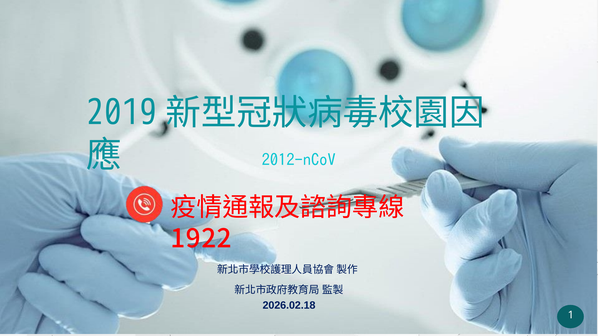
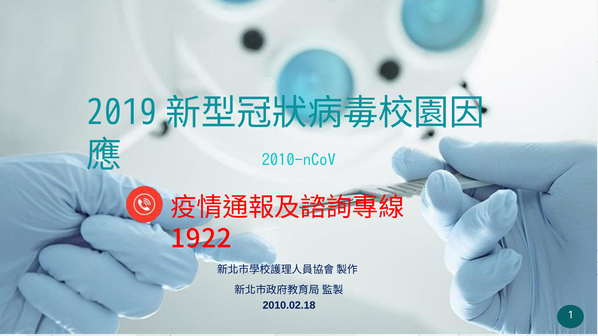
2012-nCoV: 2012-nCoV -> 2010-nCoV (299, 161)
2026.02.18: 2026.02.18 -> 2010.02.18 (289, 306)
